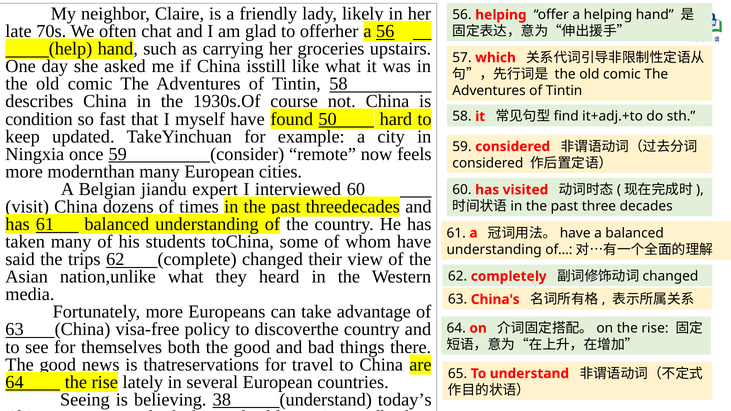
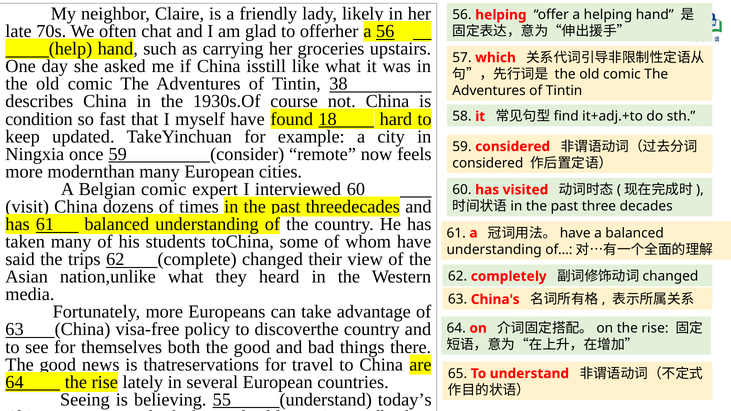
58: 58 -> 38 (338, 84)
50: 50 -> 18 (328, 119)
Belgian jiandu: jiandu -> comic (164, 189)
38: 38 -> 55 (222, 400)
